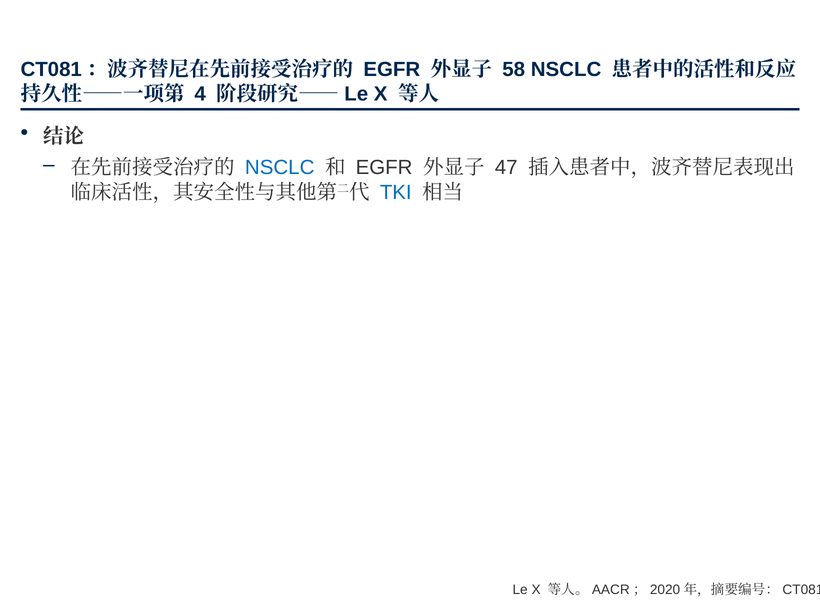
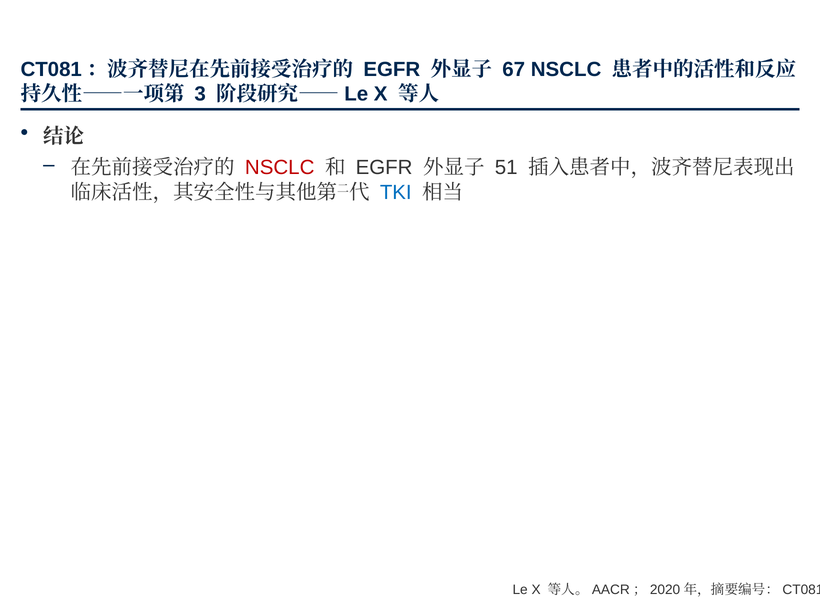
58: 58 -> 67 (514, 69)
4: 4 -> 3 (200, 94)
NSCLC colour: blue -> red (280, 168)
47: 47 -> 51 (506, 168)
